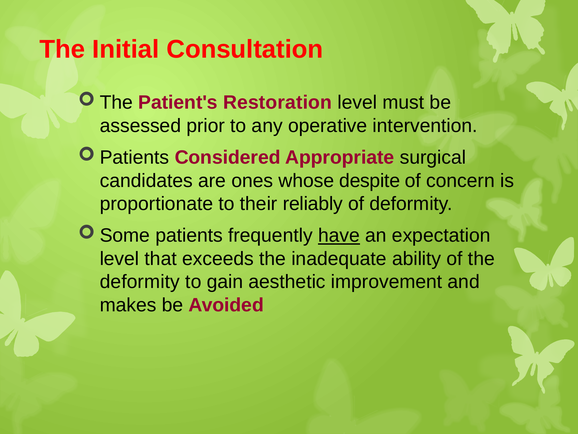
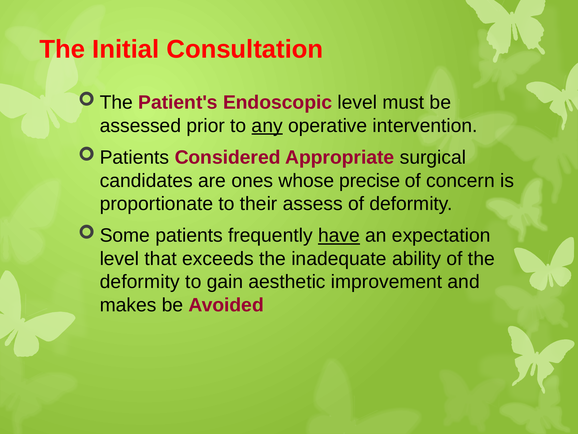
Restoration: Restoration -> Endoscopic (278, 102)
any underline: none -> present (267, 126)
despite: despite -> precise (370, 180)
reliably: reliably -> assess (313, 204)
